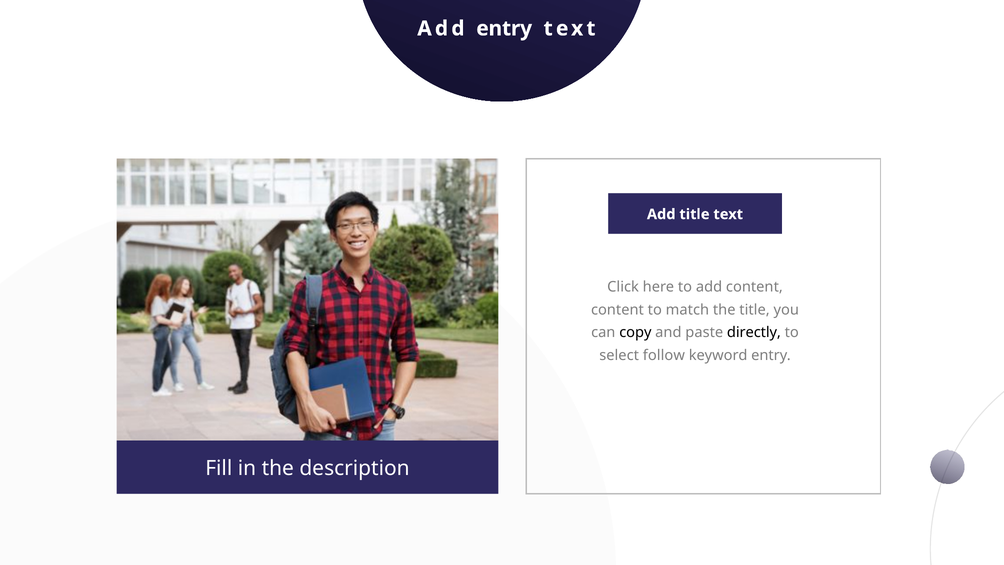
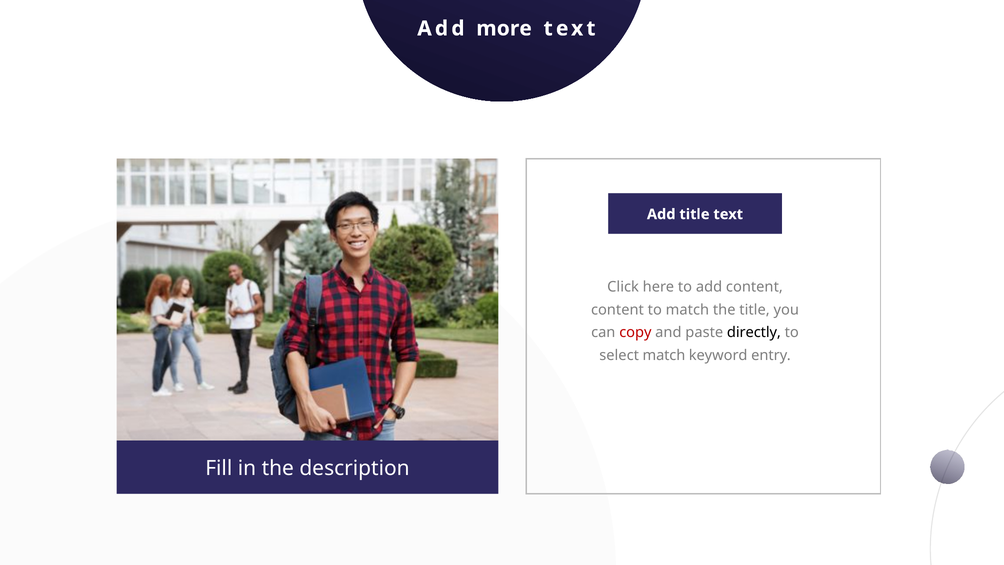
Add entry: entry -> more (504, 28)
copy colour: black -> red (635, 332)
select follow: follow -> match (664, 355)
